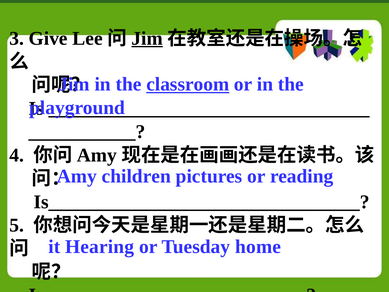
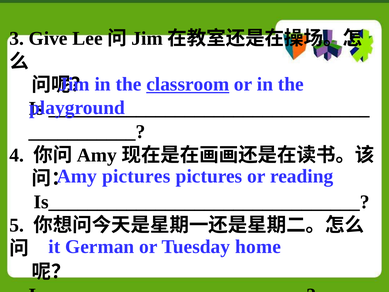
Jim underline: present -> none (147, 38)
Amy children: children -> pictures (136, 176)
Hearing: Hearing -> German (100, 247)
